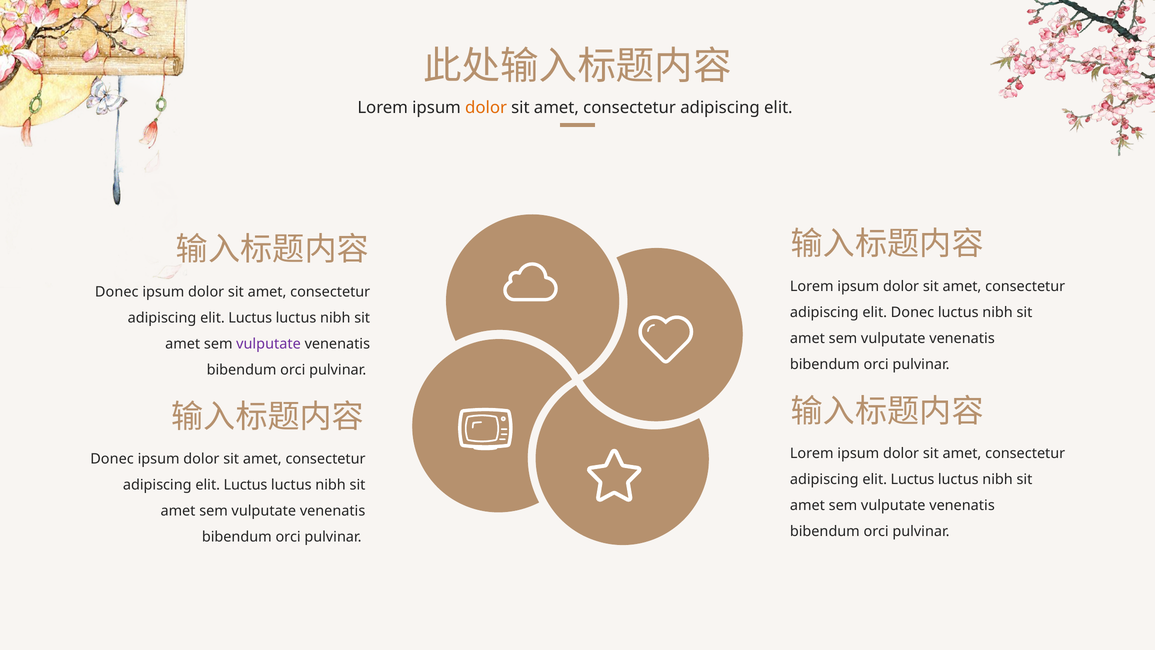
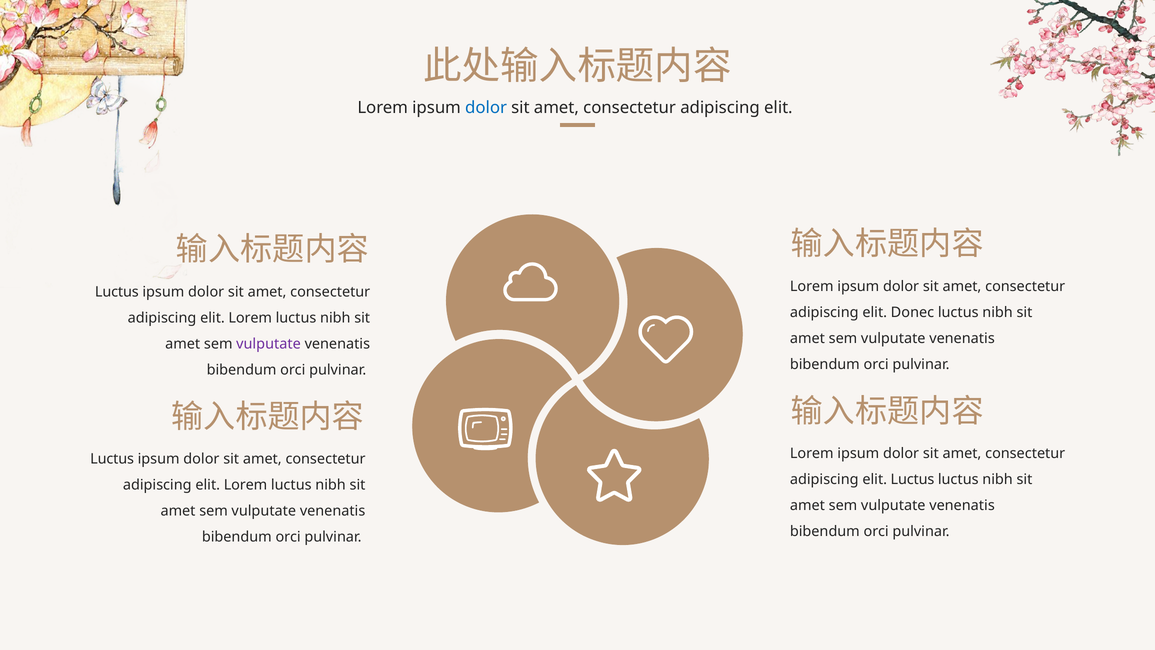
dolor colour: orange -> blue (486, 107)
Donec: Donec -> Luctus (117, 292)
Luctus: Luctus -> Lorem (250, 318)
Donec: Donec -> Luctus (112, 459)
Luctus: Luctus -> Lorem (245, 485)
